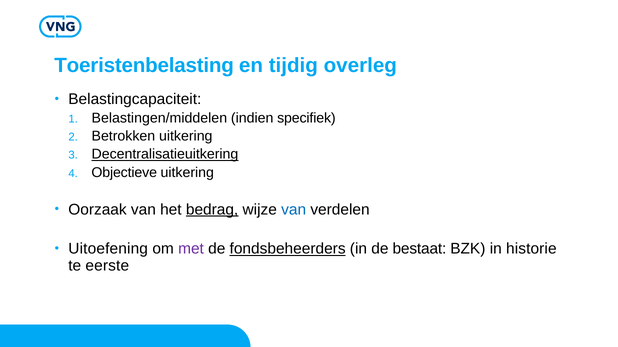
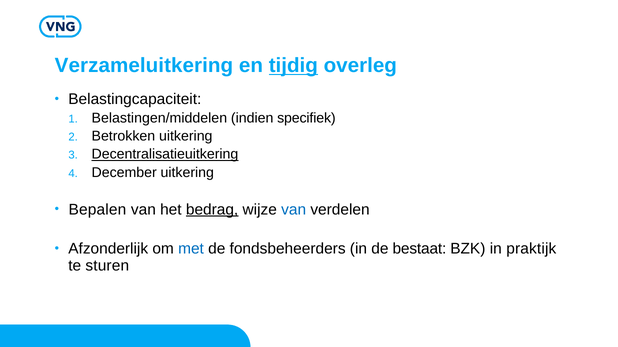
Toeristenbelasting: Toeristenbelasting -> Verzameluitkering (144, 66)
tijdig underline: none -> present (293, 66)
Objectieve: Objectieve -> December (124, 173)
Oorzaak: Oorzaak -> Bepalen (97, 210)
Uitoefening: Uitoefening -> Afzonderlijk (108, 249)
met colour: purple -> blue (191, 249)
fondsbeheerders underline: present -> none (288, 249)
historie: historie -> praktijk (531, 249)
eerste: eerste -> sturen (107, 266)
